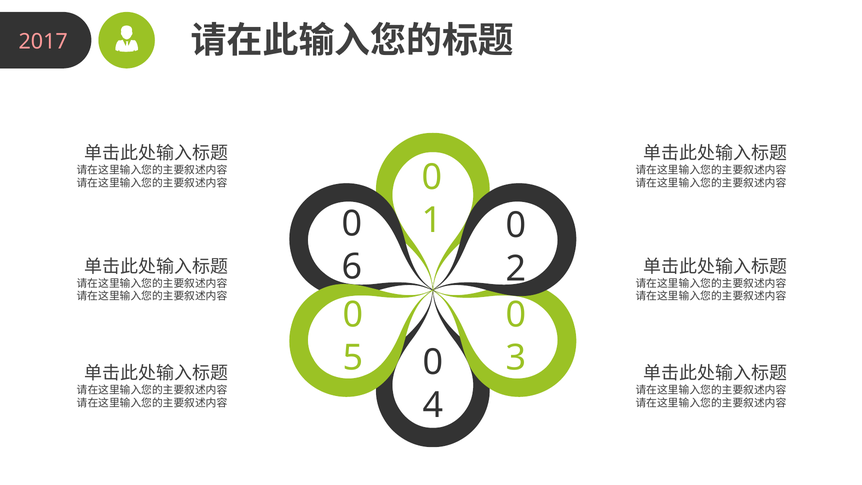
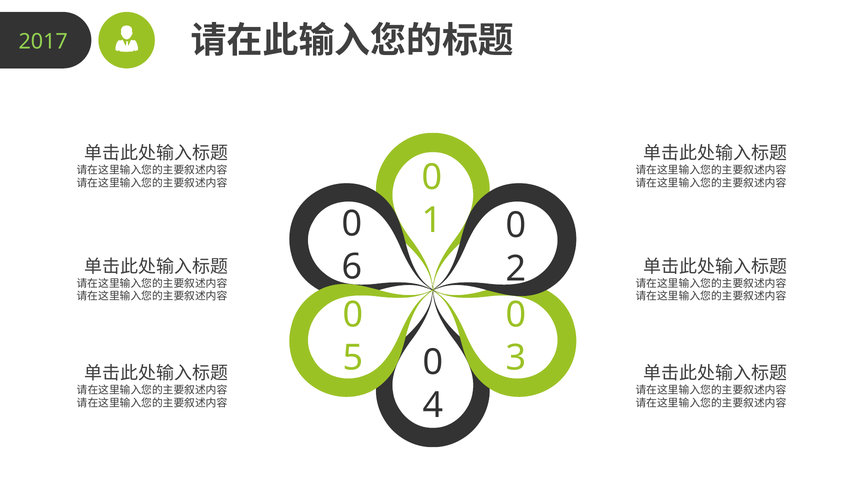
2017 colour: pink -> light green (43, 42)
